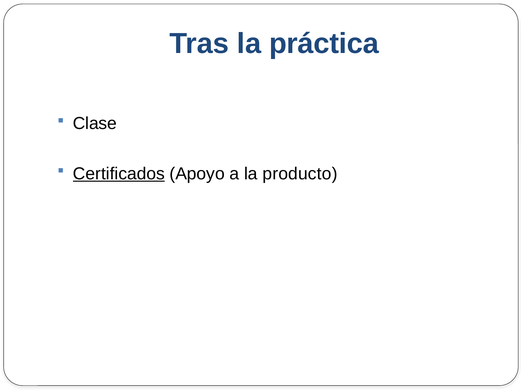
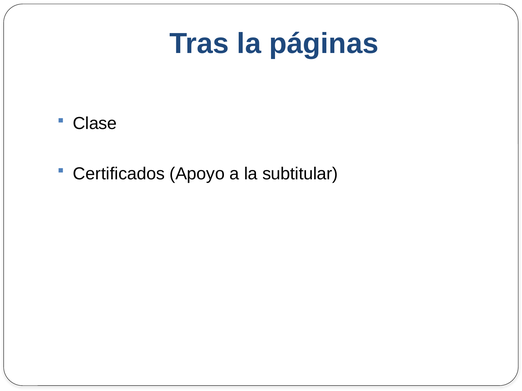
práctica: práctica -> páginas (324, 44)
Certificados underline: present -> none (119, 174)
producto: producto -> subtitular (300, 174)
